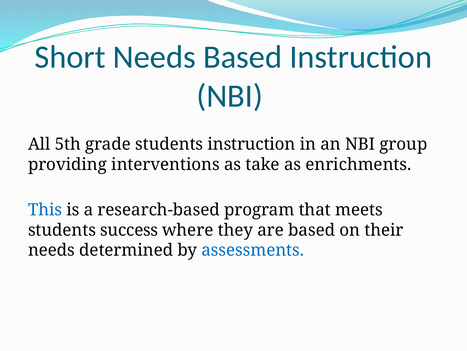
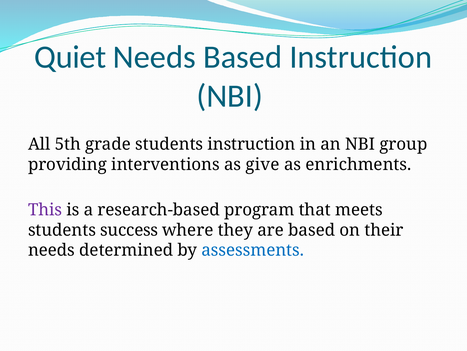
Short: Short -> Quiet (70, 57)
take: take -> give (263, 164)
This colour: blue -> purple (45, 209)
